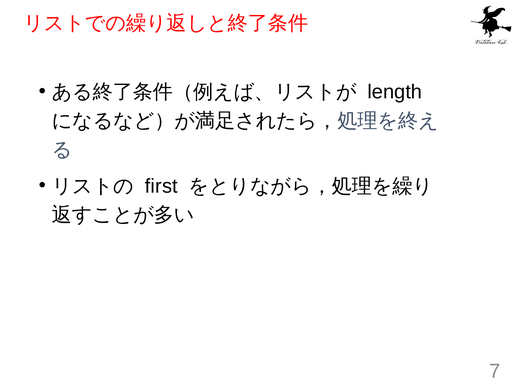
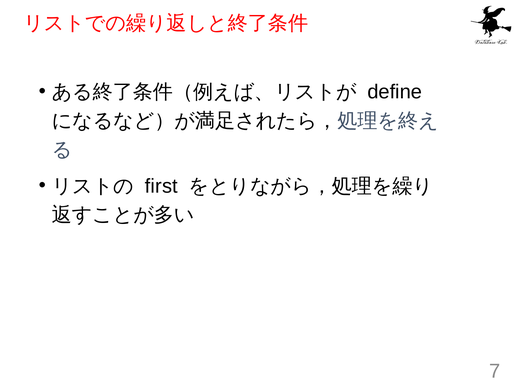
length: length -> define (395, 92)
